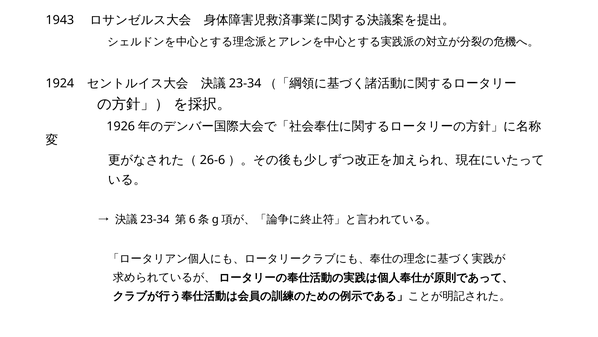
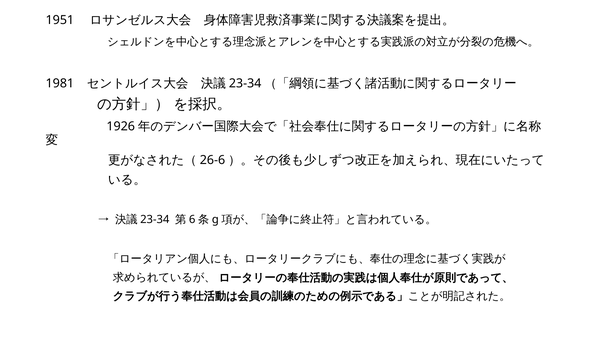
1943: 1943 -> 1951 (60, 20)
1924: 1924 -> 1981 (60, 83)
